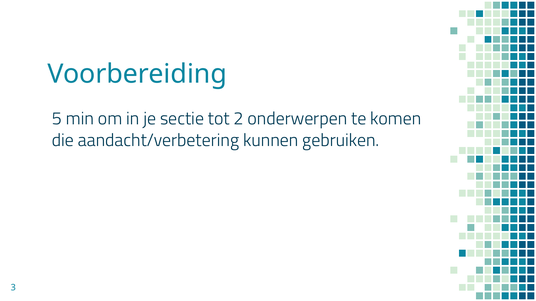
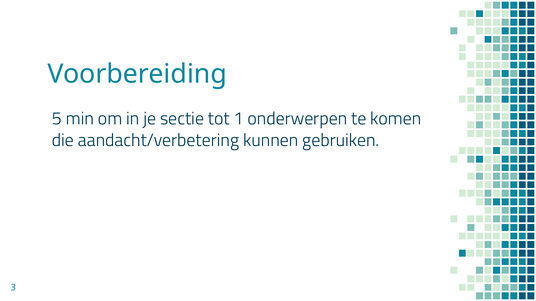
2: 2 -> 1 (239, 119)
